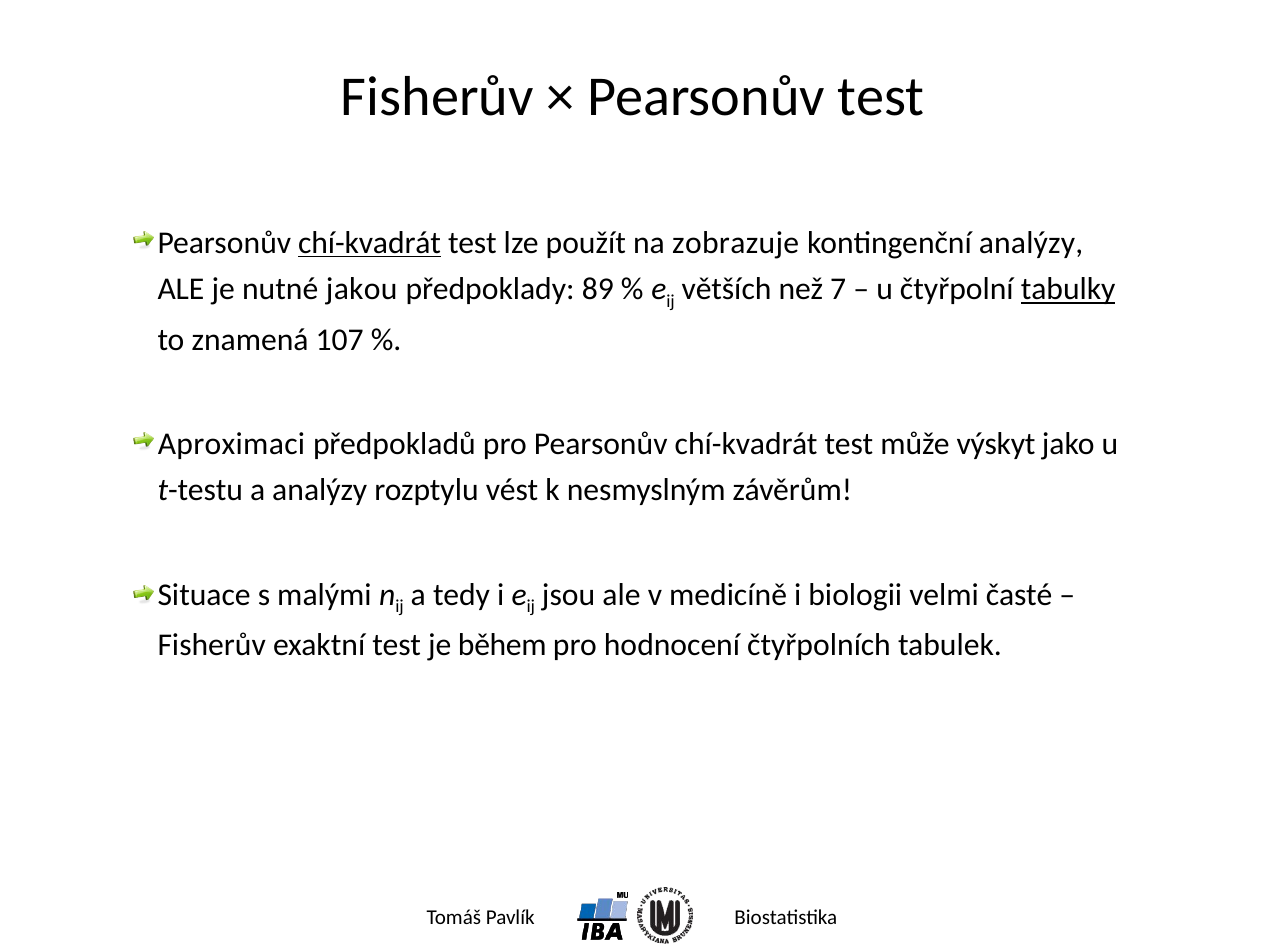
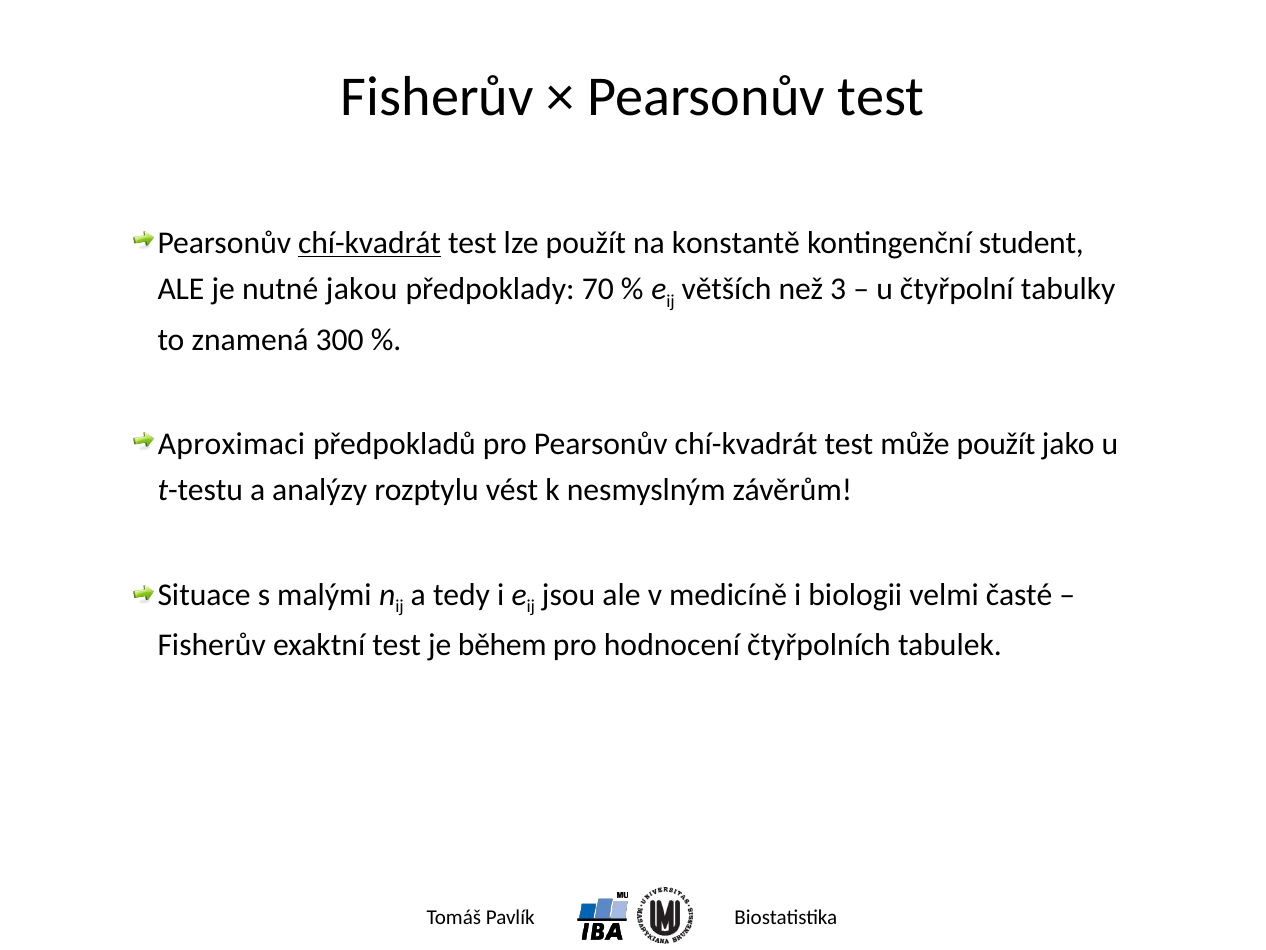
zobrazuje: zobrazuje -> konstantě (736, 243)
kontingenční analýzy: analýzy -> student (1031, 243)
89: 89 -> 70 (598, 289)
7: 7 -> 3 (838, 289)
tabulky underline: present -> none (1068, 289)
107: 107 -> 300 (340, 340)
může výskyt: výskyt -> použít (996, 444)
